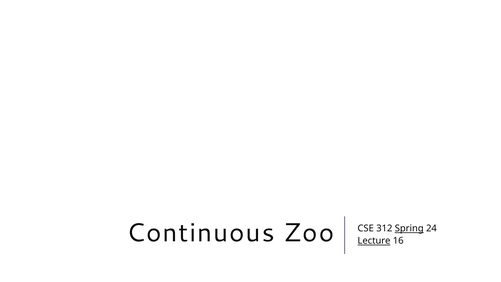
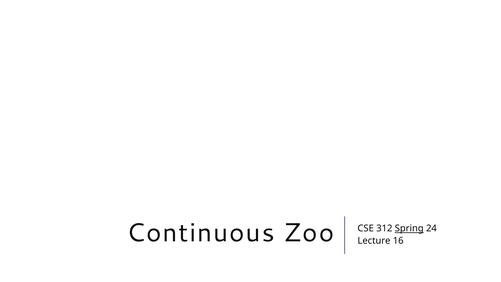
Lecture underline: present -> none (374, 241)
